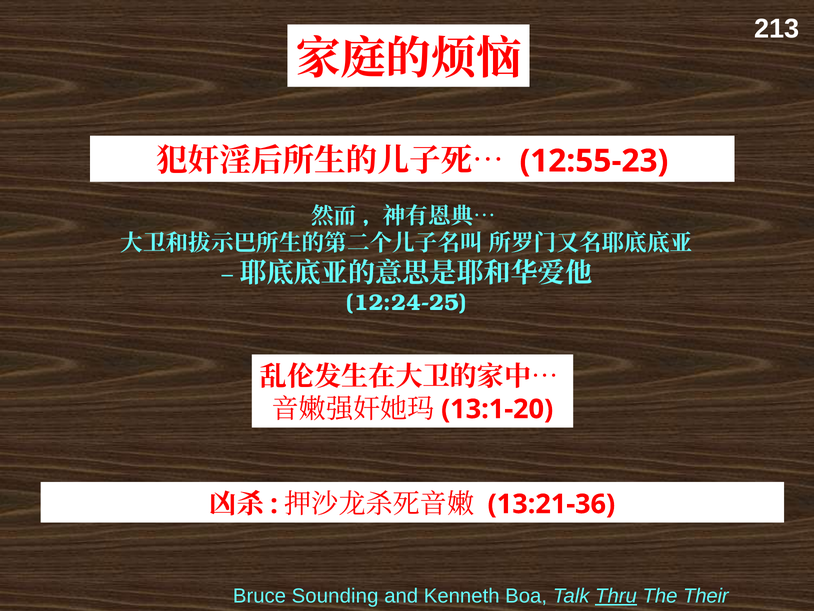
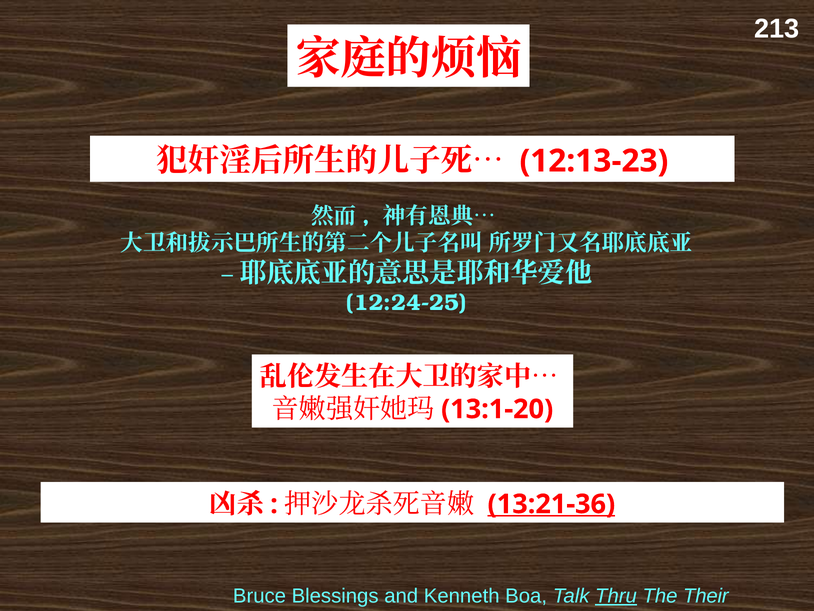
12:55-23: 12:55-23 -> 12:13-23 (594, 161)
13:21-36 underline: none -> present (551, 504)
Sounding: Sounding -> Blessings (335, 595)
